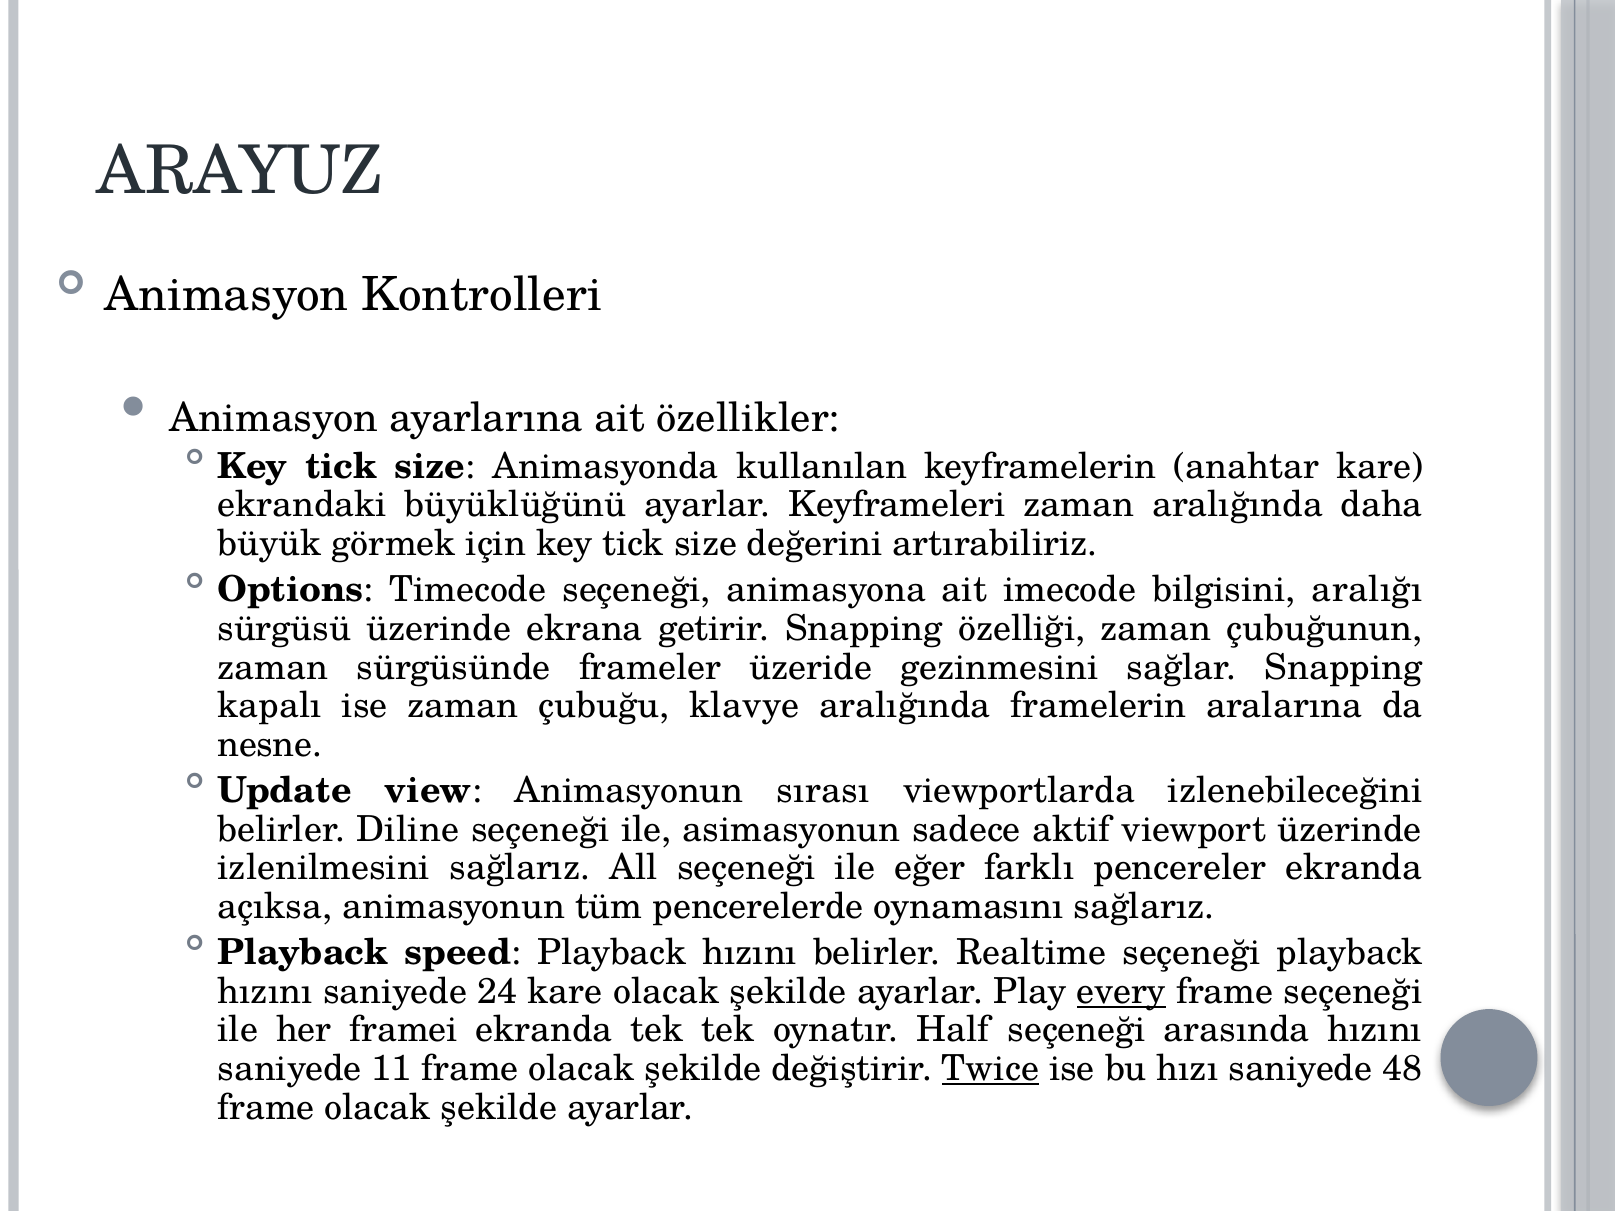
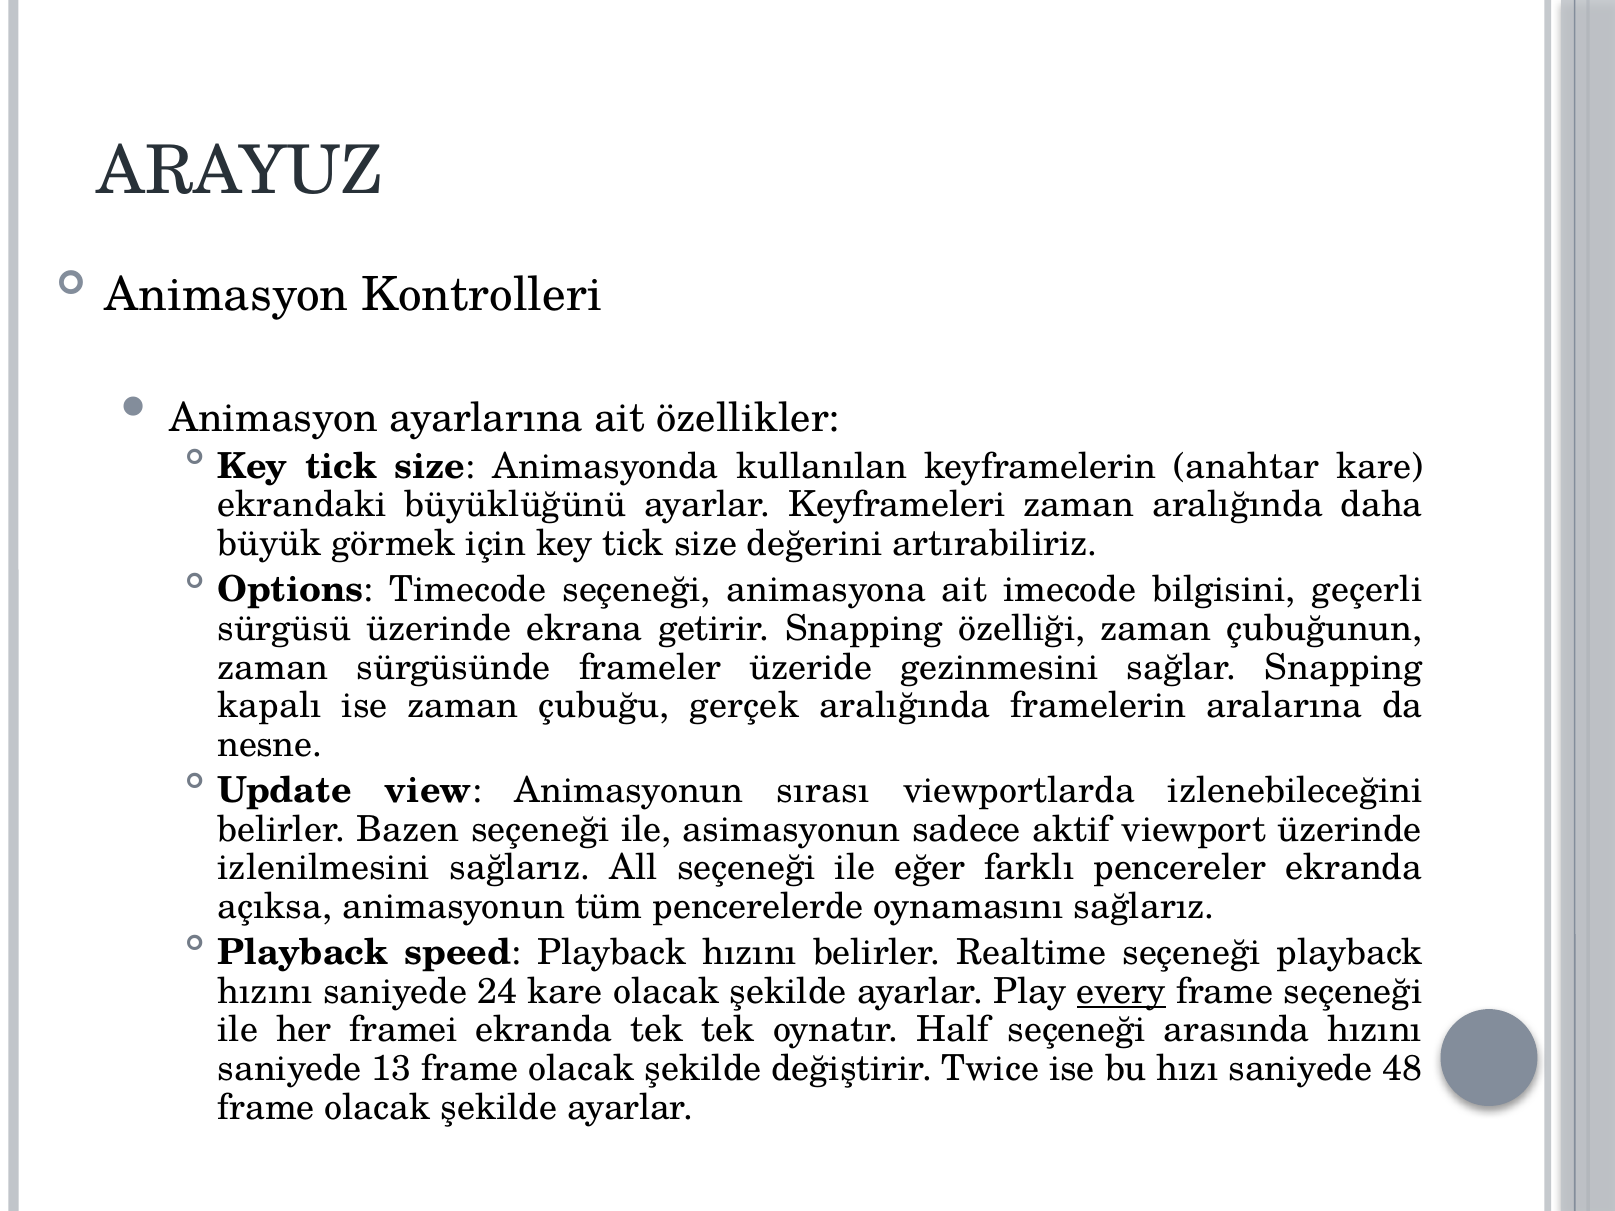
aralığı: aralığı -> geçerli (1367, 590)
klavye: klavye -> gerçek (744, 706)
Diline: Diline -> Bazen (408, 829)
11: 11 -> 13 (392, 1069)
Twice underline: present -> none (991, 1069)
